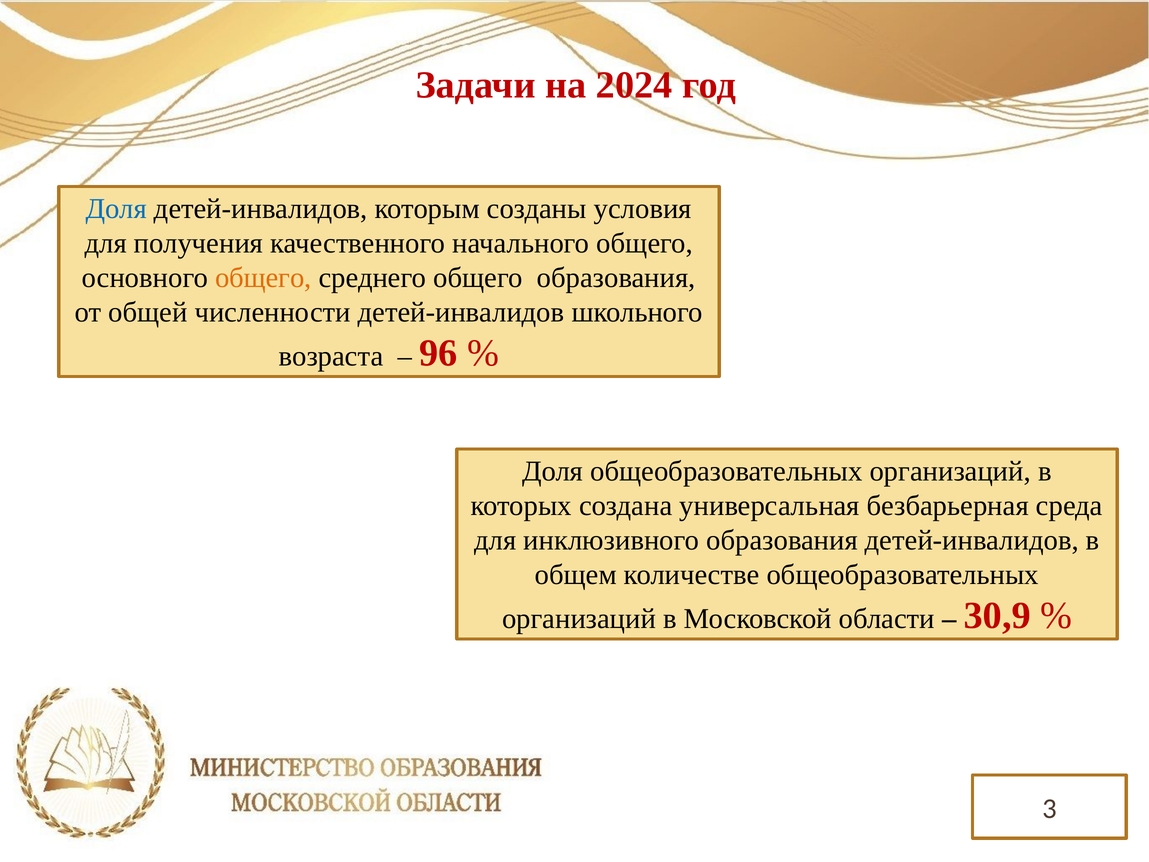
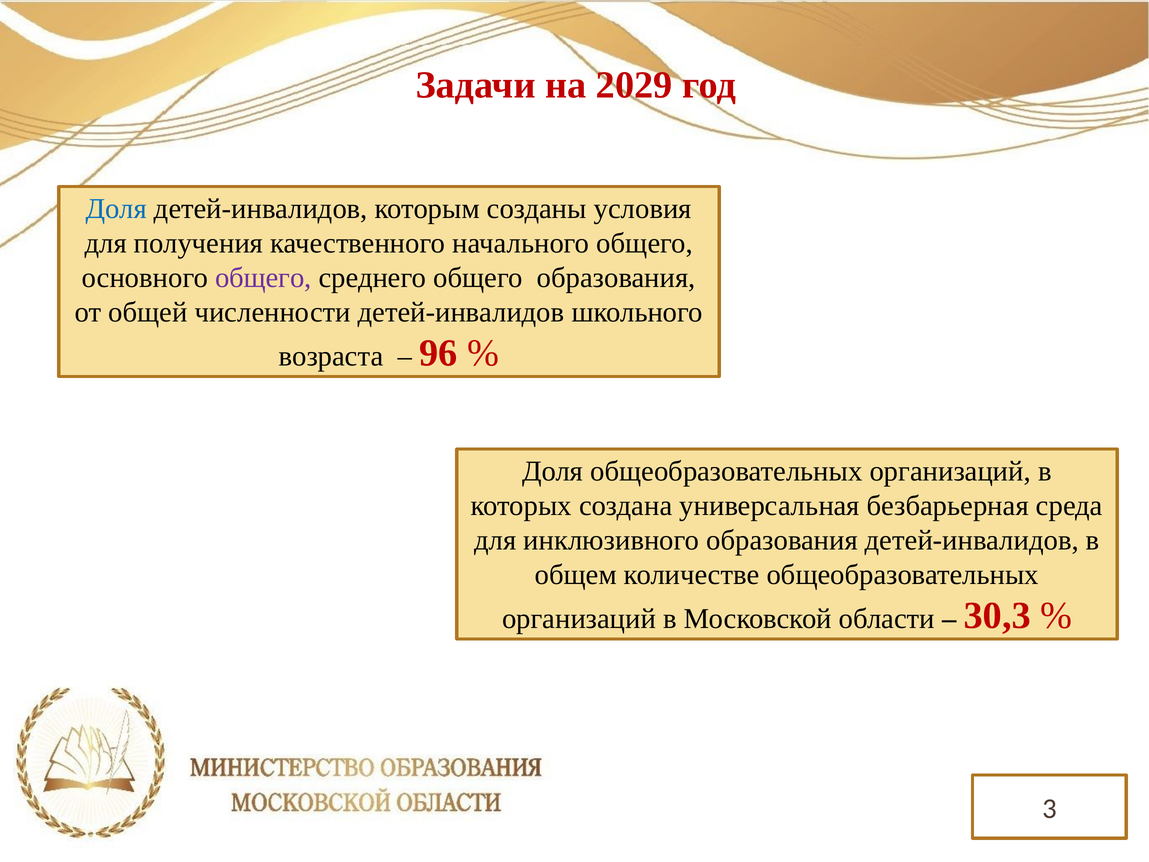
2024: 2024 -> 2029 (634, 85)
общего colour: orange -> purple (263, 278)
30,9: 30,9 -> 30,3 (997, 616)
